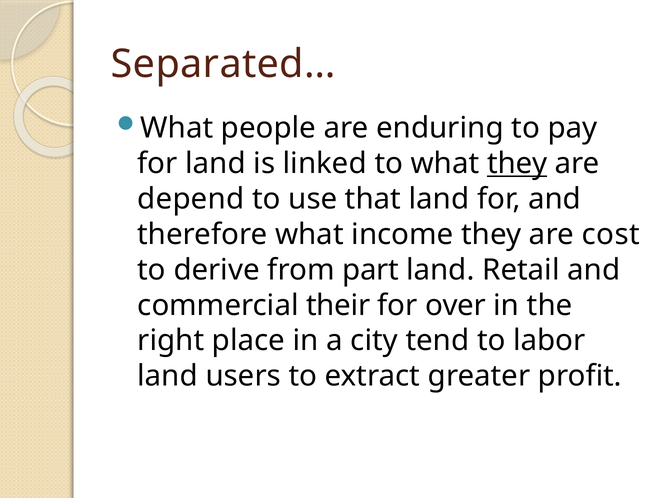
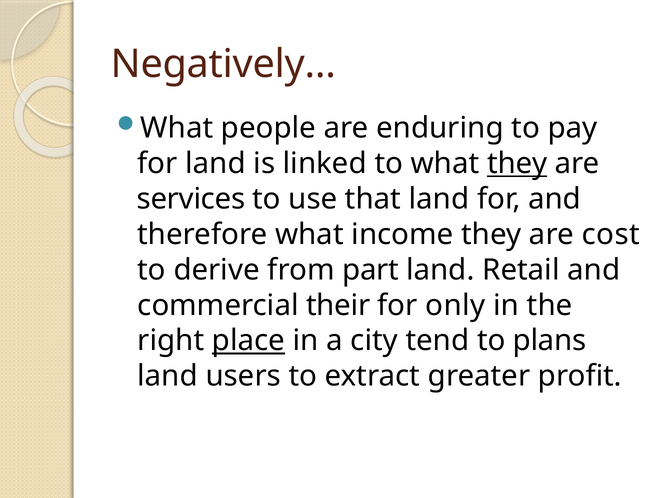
Separated…: Separated… -> Negatively… (223, 64)
depend: depend -> services (191, 199)
over: over -> only (455, 305)
place underline: none -> present (248, 341)
labor: labor -> plans (550, 341)
